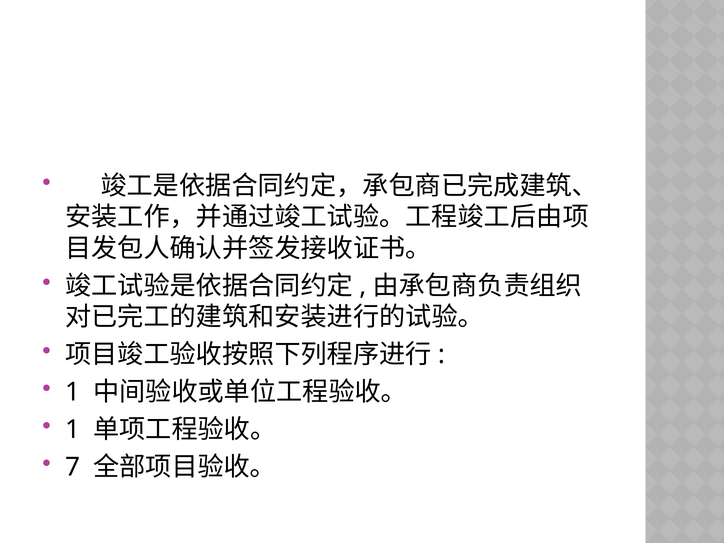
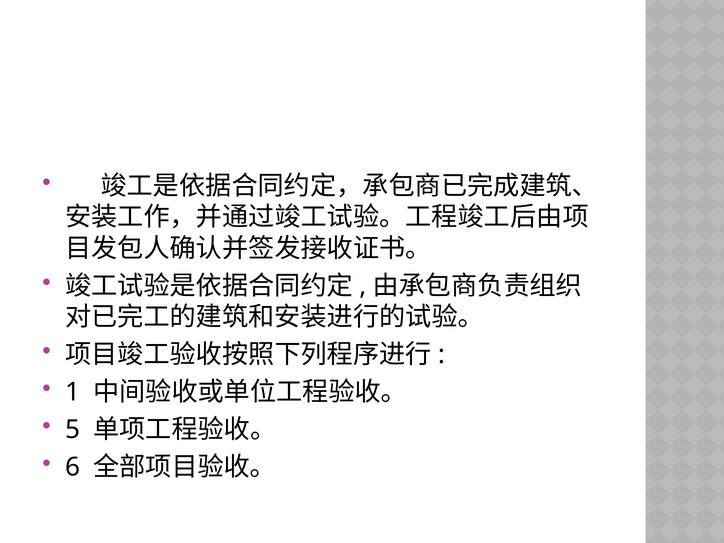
1: 1 -> 5 (73, 430)
7: 7 -> 6 (73, 467)
